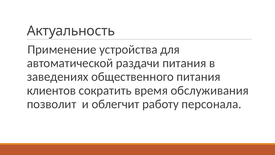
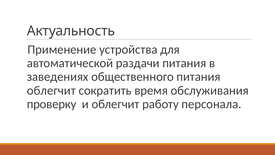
клиентов: клиентов -> облегчит (51, 90)
позволит: позволит -> проверку (52, 104)
